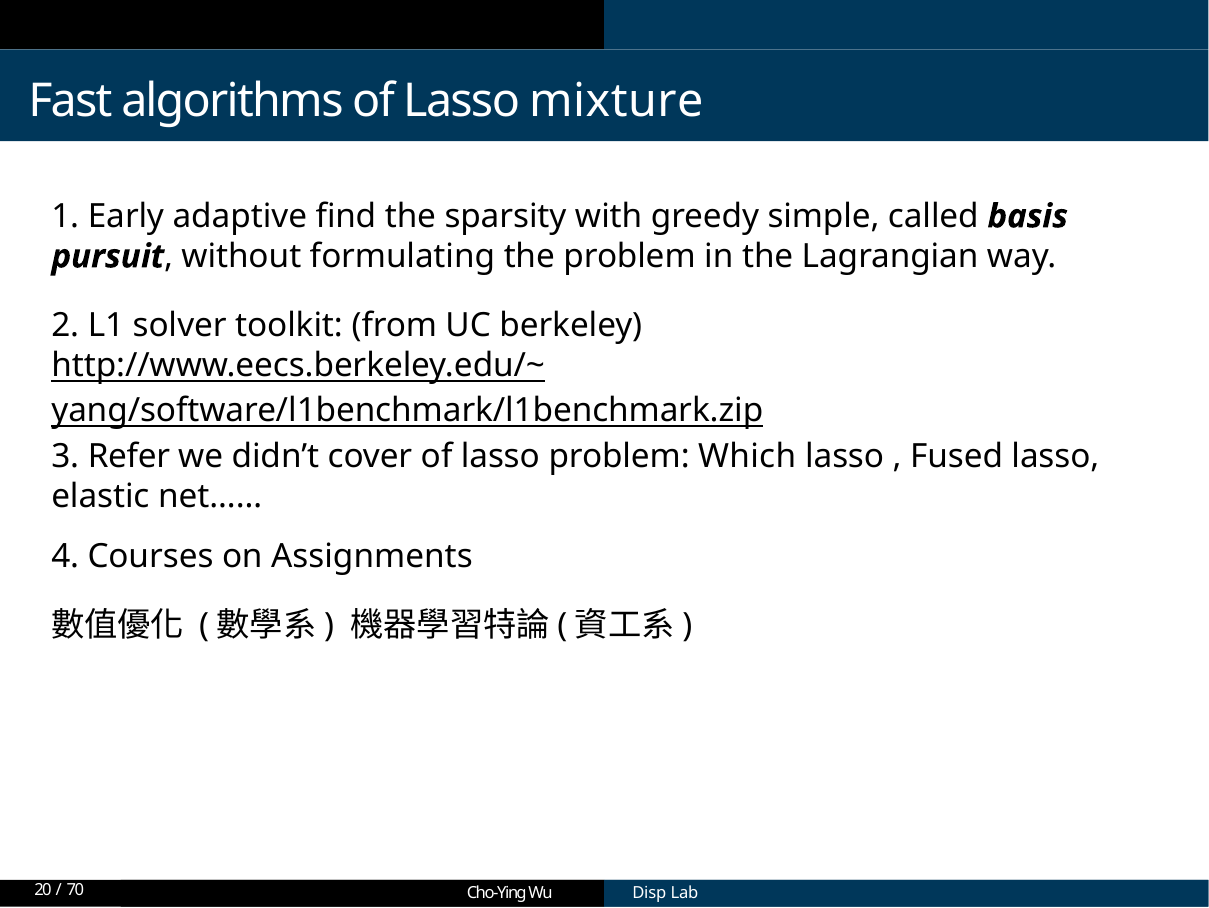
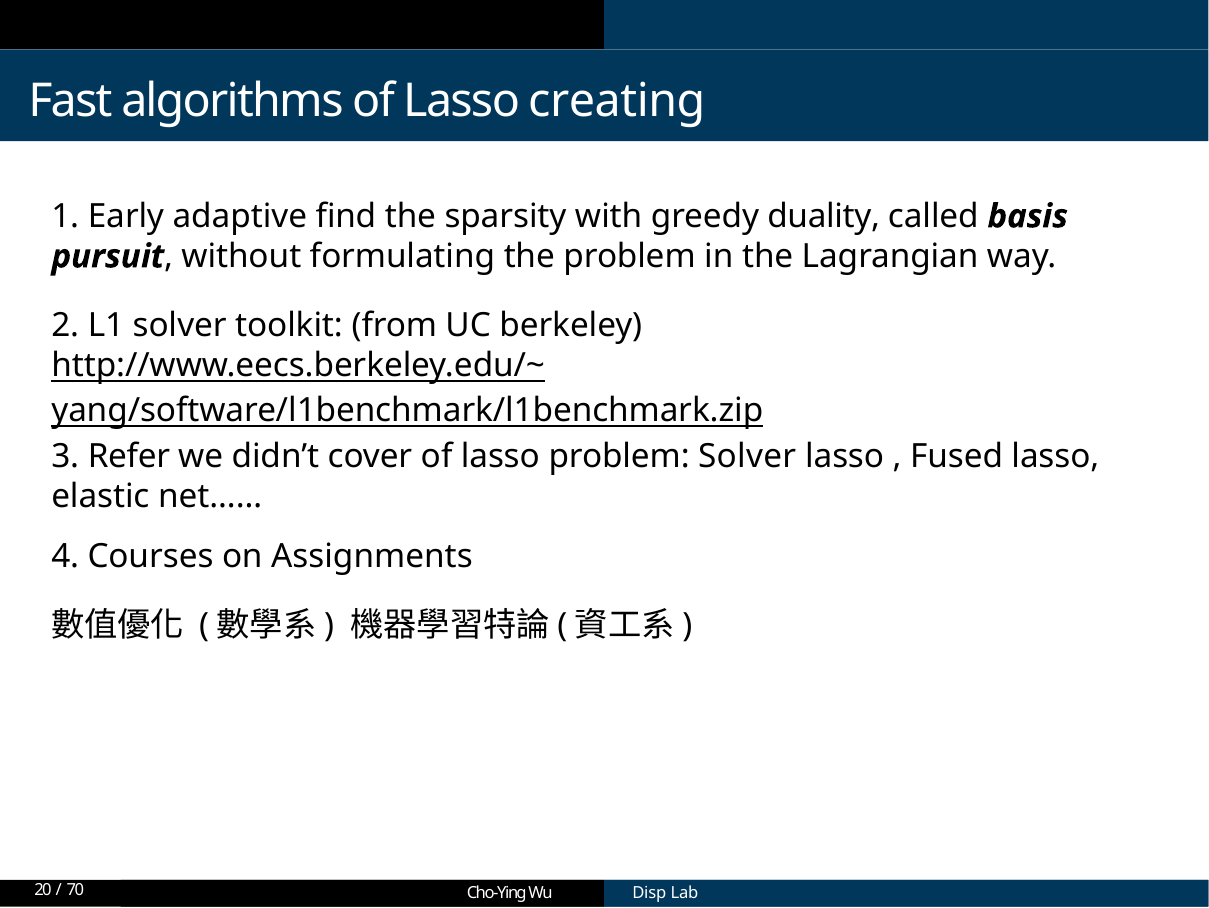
mixture: mixture -> creating (617, 101)
simple: simple -> duality (824, 216)
problem Which: Which -> Solver (747, 456)
